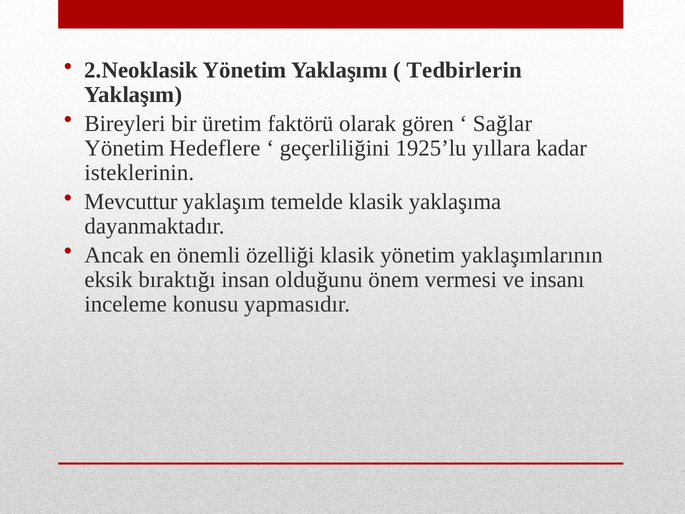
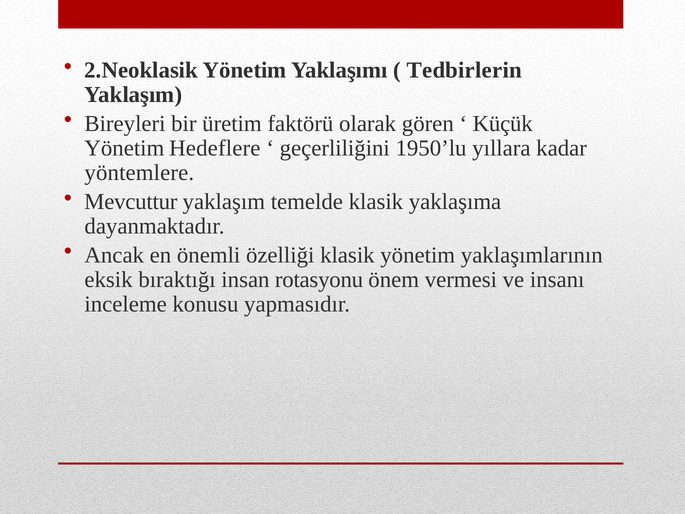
Sağlar: Sağlar -> Küçük (503, 123)
1925’lu: 1925’lu -> 1950’lu (431, 148)
isteklerinin: isteklerinin -> yöntemlere (139, 173)
olduğunu: olduğunu -> rotasyonu (319, 280)
